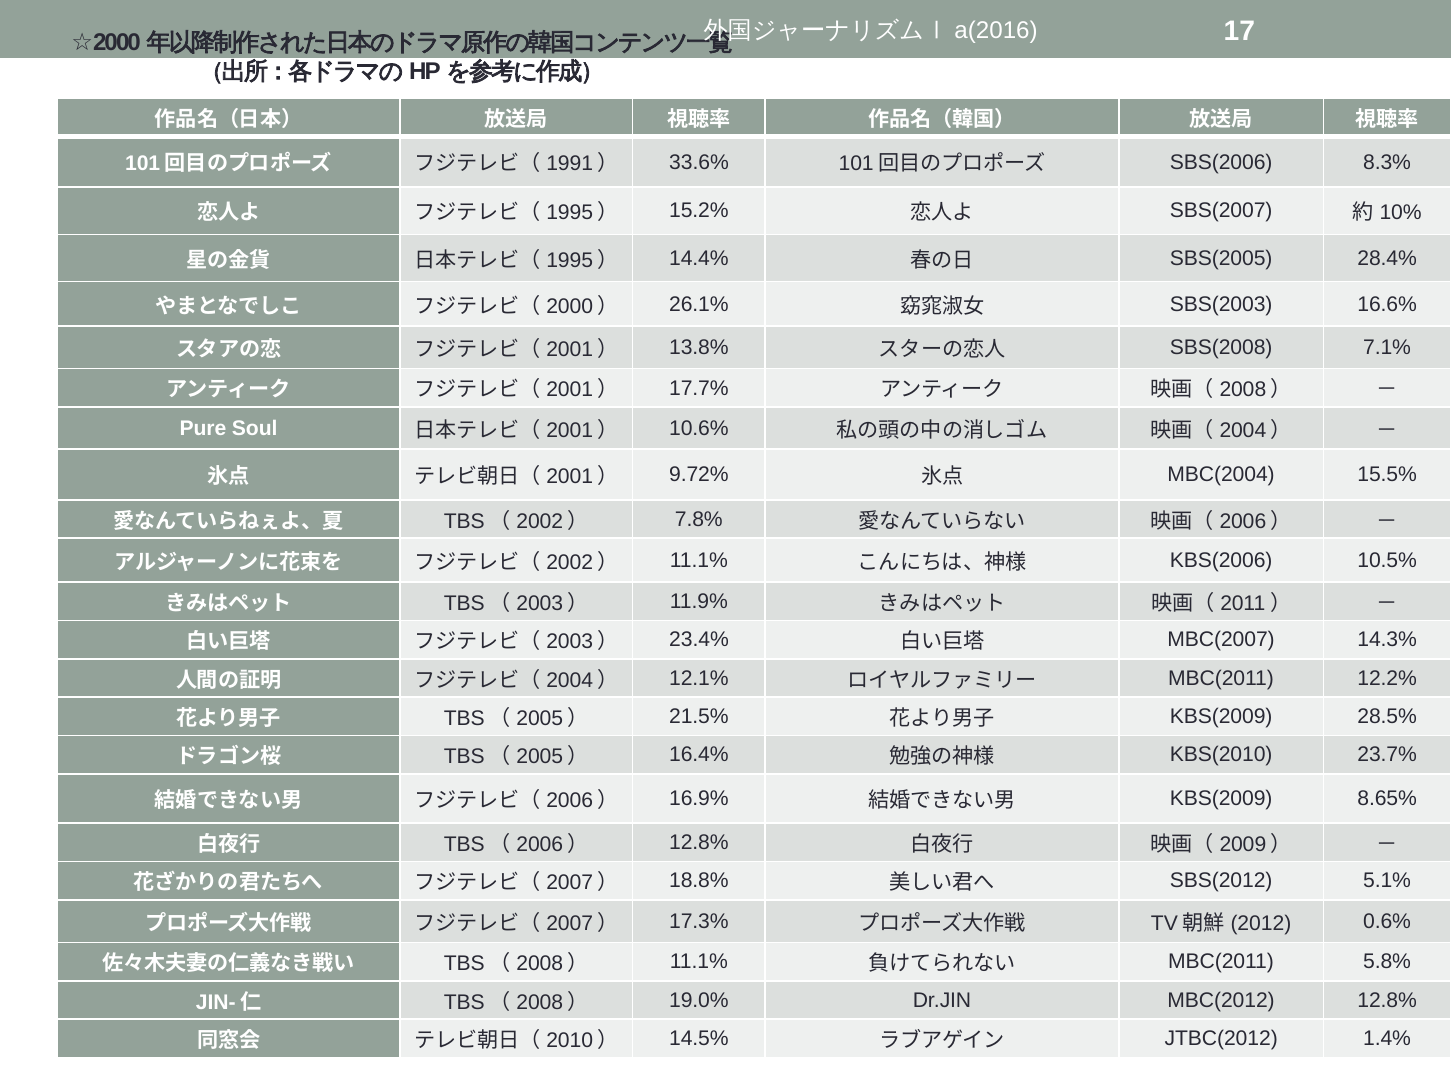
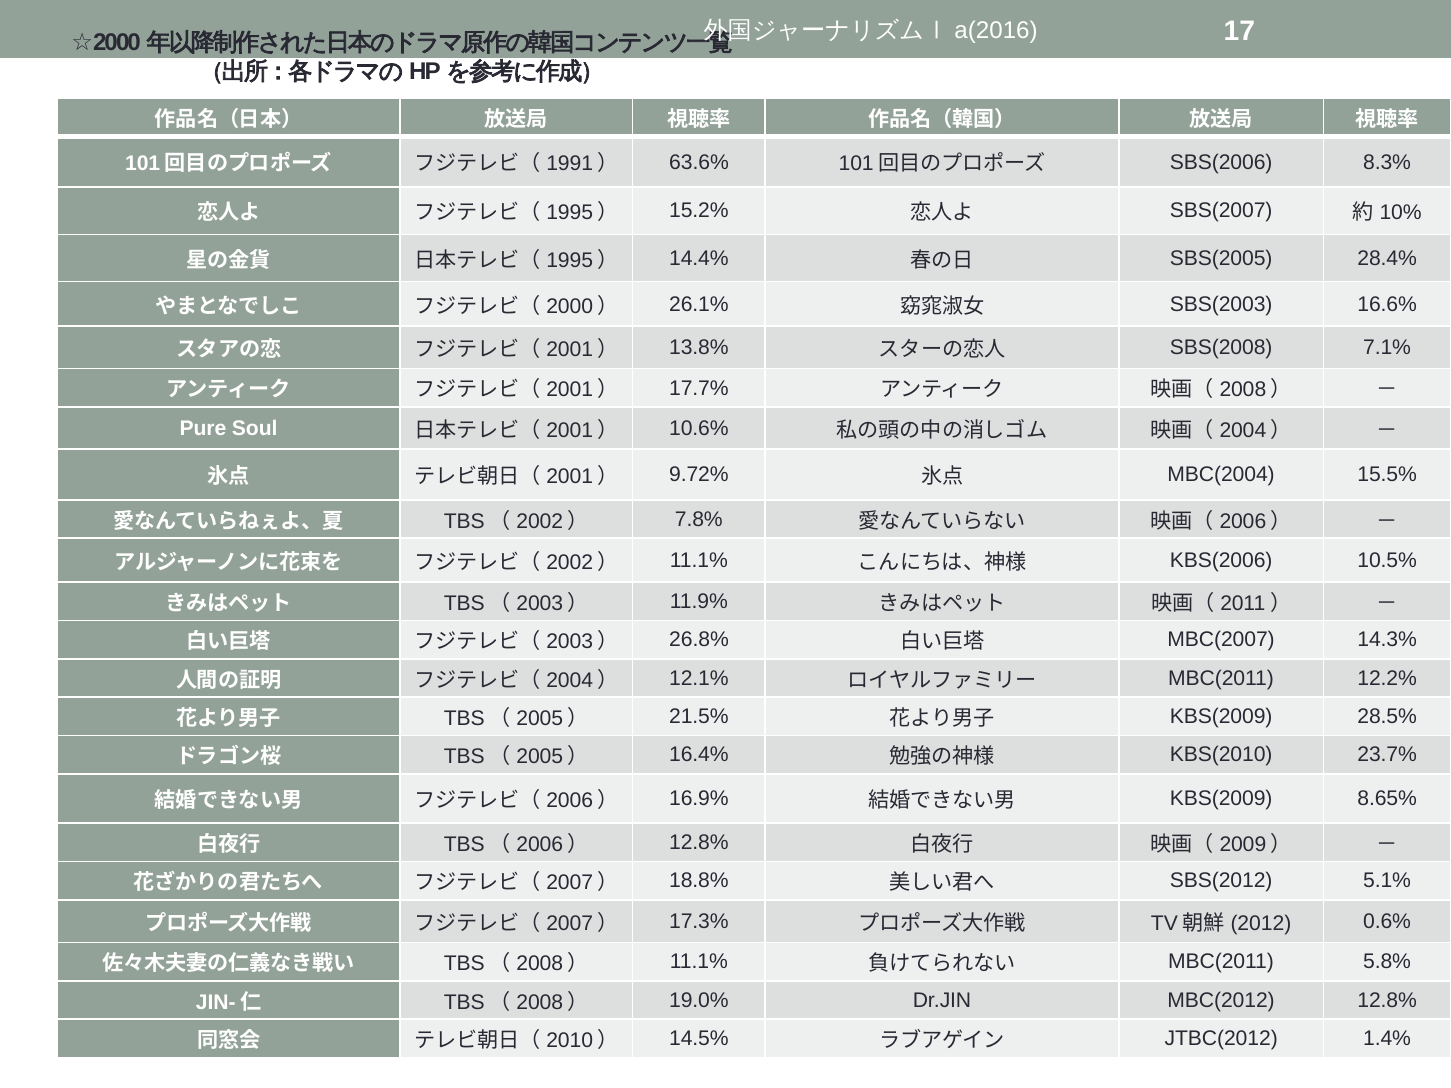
33.6%: 33.6% -> 63.6% (699, 162)
23.4%: 23.4% -> 26.8% (699, 640)
